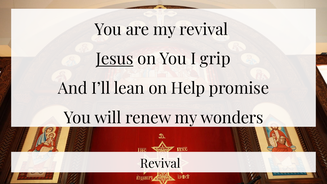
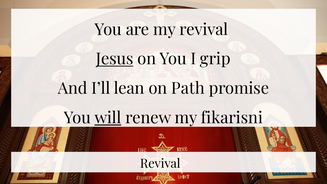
Help: Help -> Path (188, 88)
will underline: none -> present (108, 118)
wonders: wonders -> fikarisni (232, 118)
